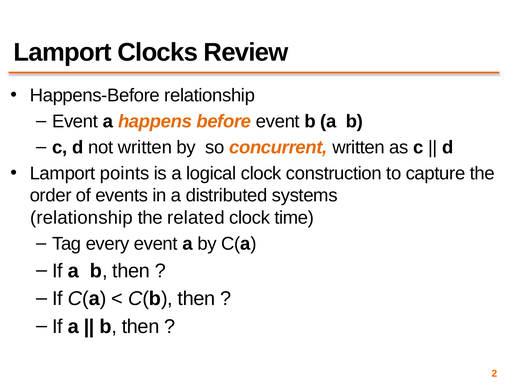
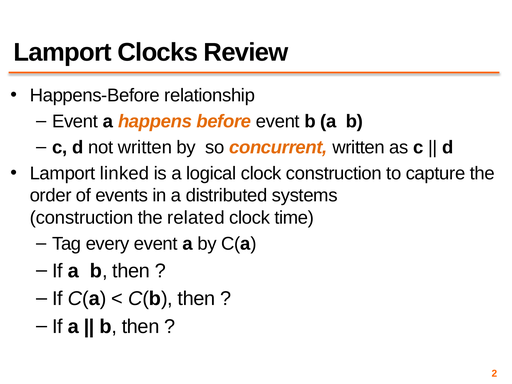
points: points -> linked (125, 173)
relationship: relationship -> construction (82, 218)
